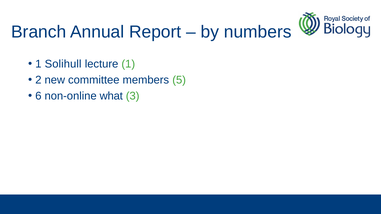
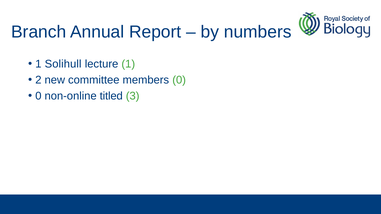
members 5: 5 -> 0 (179, 80)
6: 6 -> 0 (38, 96)
what: what -> titled (111, 96)
